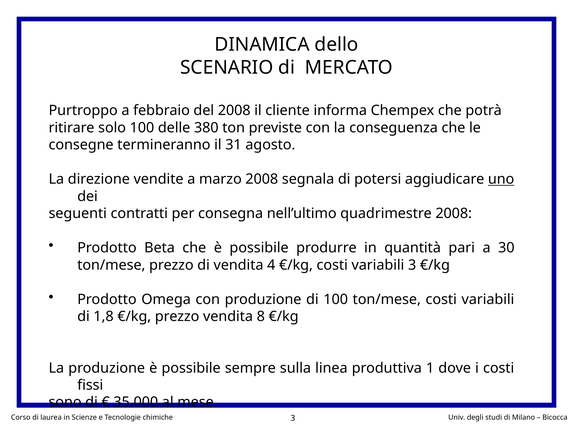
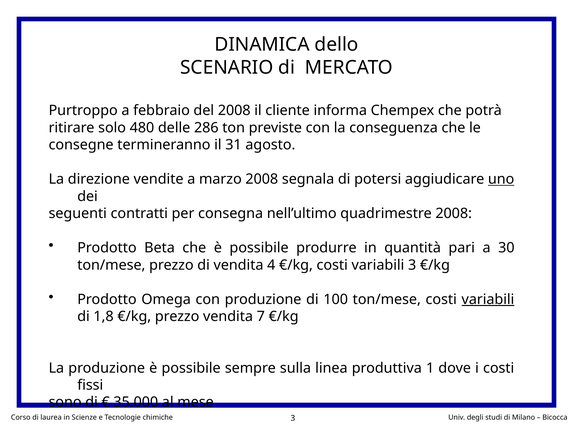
solo 100: 100 -> 480 (142, 128)
380: 380 -> 286 (206, 128)
variabili underline: none -> present (488, 300)
8: 8 -> 7 (261, 317)
